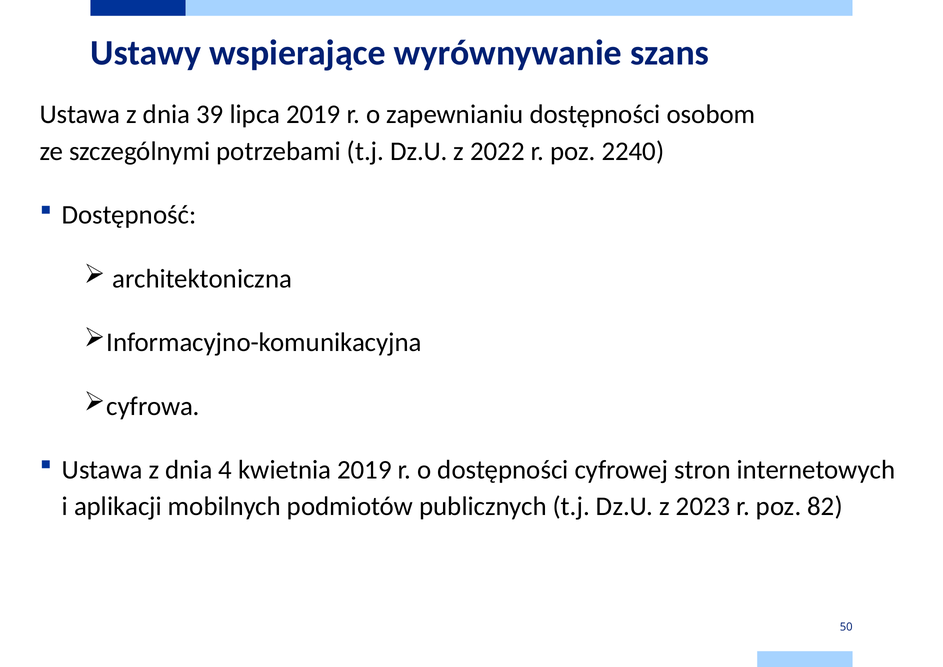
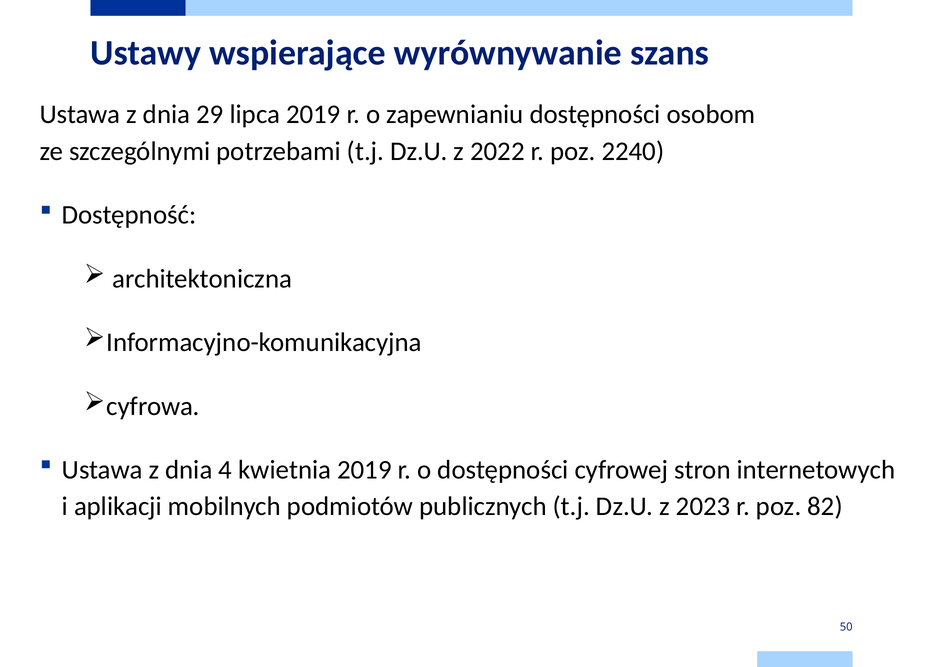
39: 39 -> 29 (210, 115)
